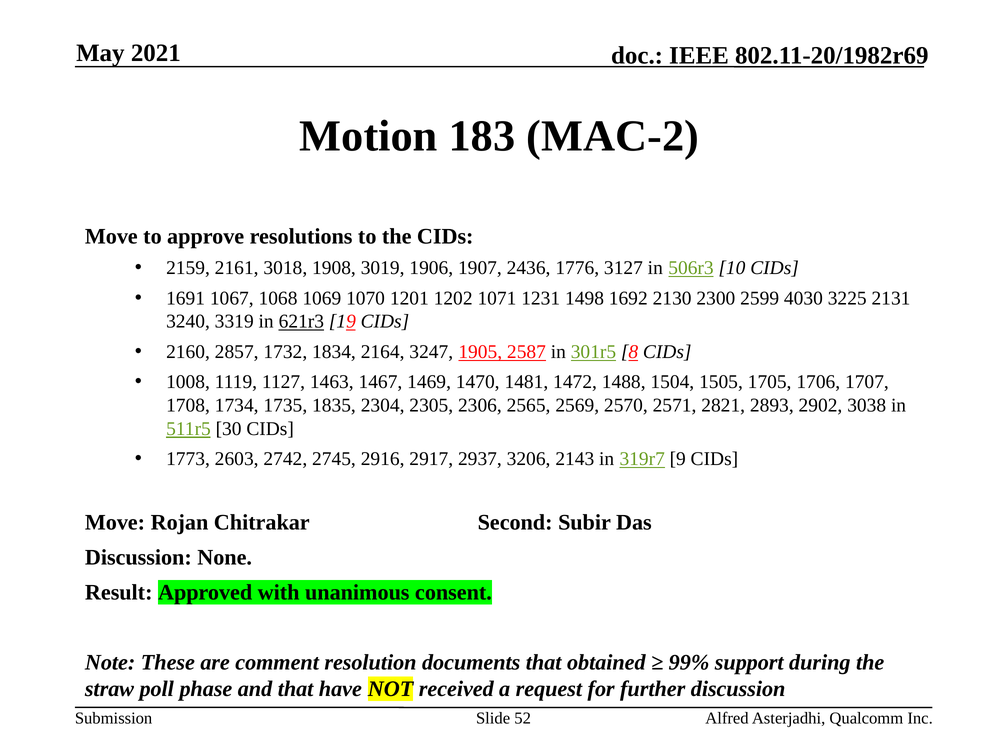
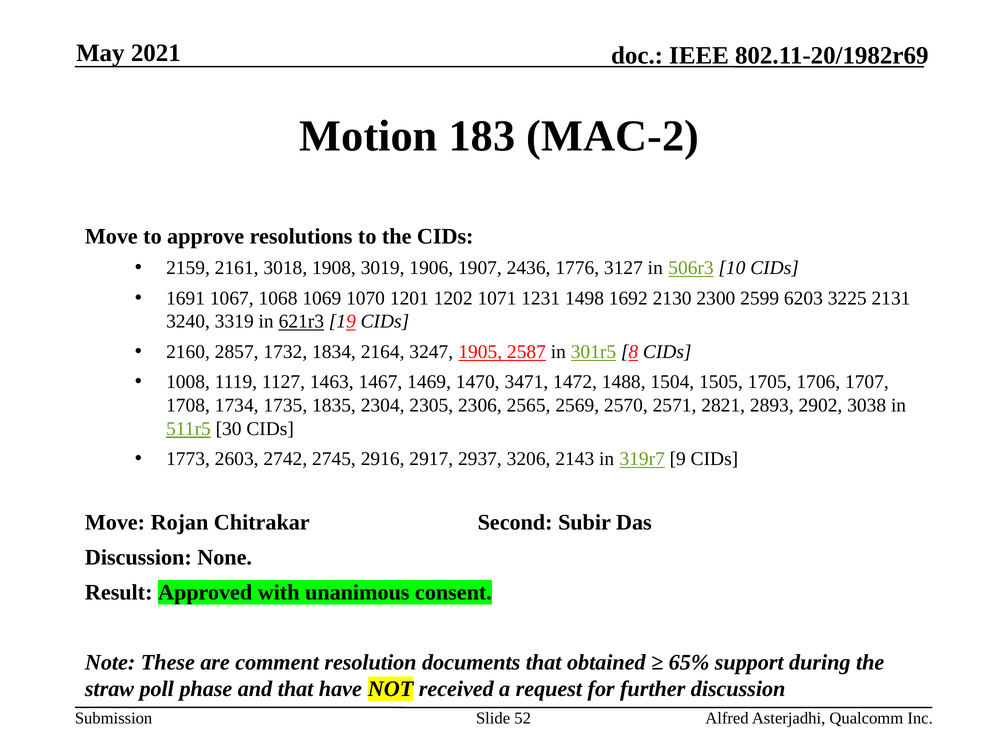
4030: 4030 -> 6203 (803, 298)
1481: 1481 -> 3471 (526, 382)
99%: 99% -> 65% (689, 663)
